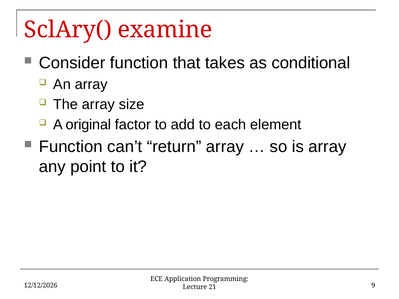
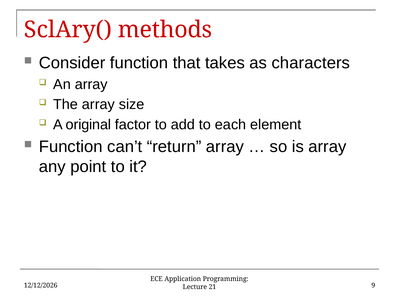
examine: examine -> methods (165, 30)
conditional: conditional -> characters (311, 63)
